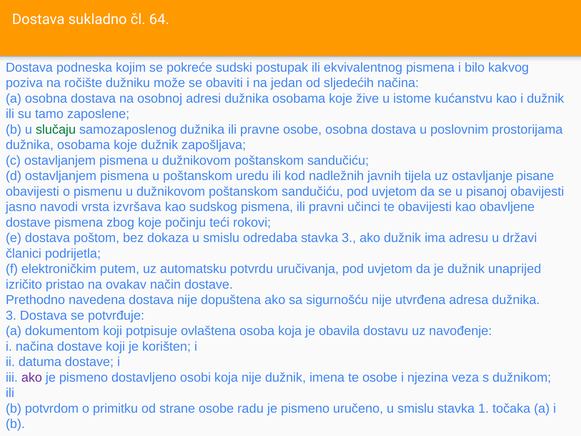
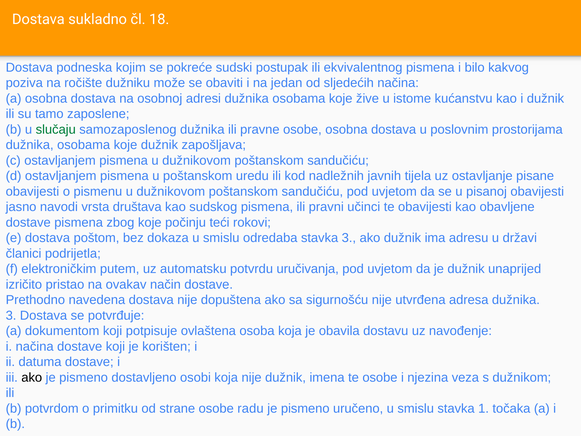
64: 64 -> 18 (159, 19)
izvršava: izvršava -> društava (137, 207)
ako colour: purple -> black (32, 377)
